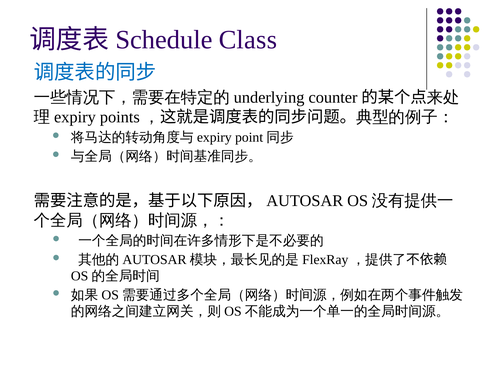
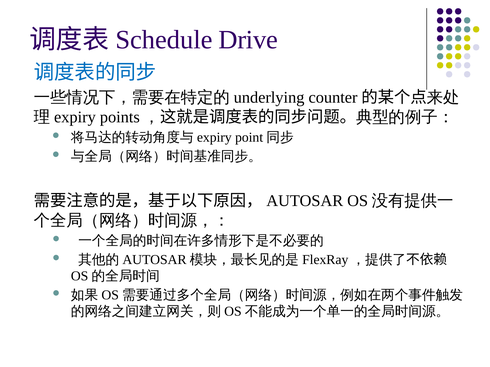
Class: Class -> Drive (248, 40)
